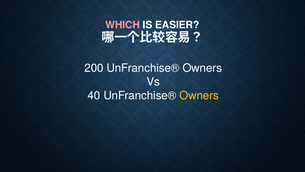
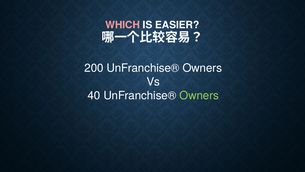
Owners colour: yellow -> light green (199, 95)
